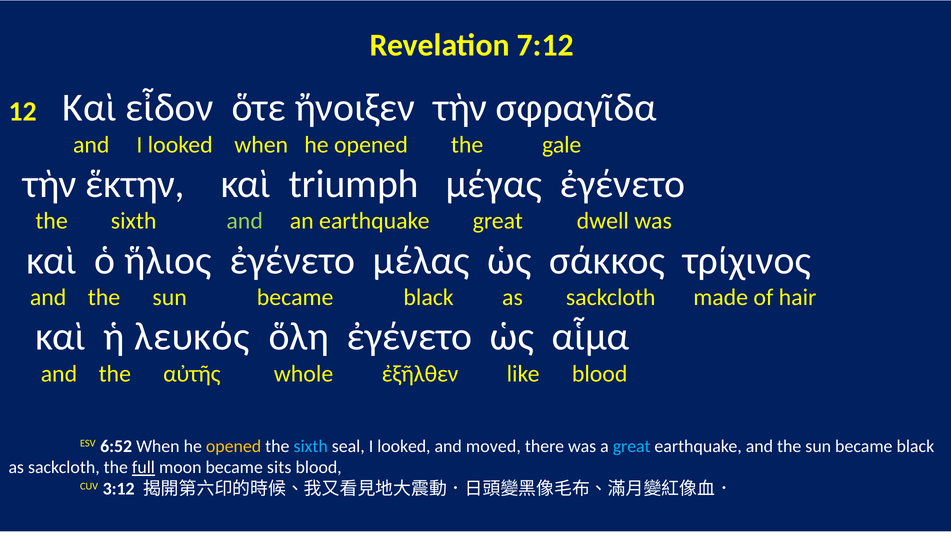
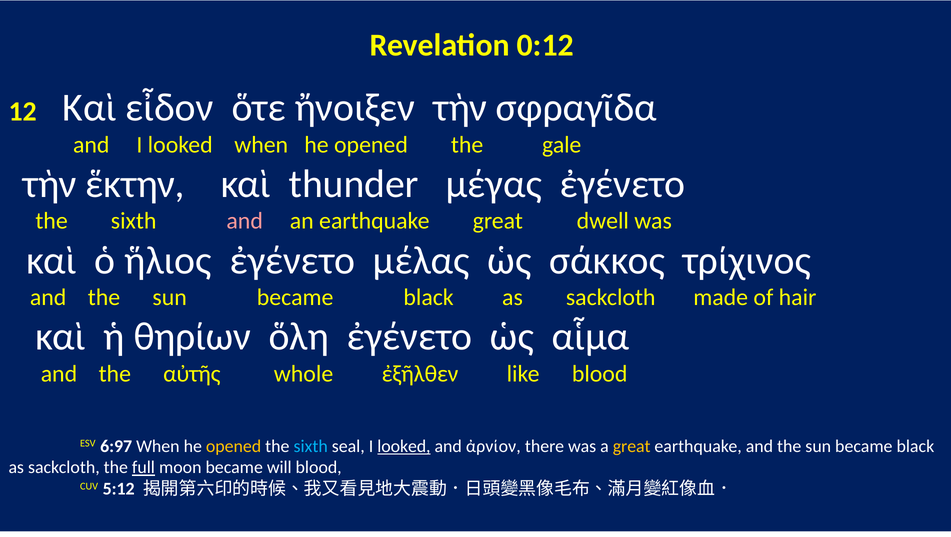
7:12: 7:12 -> 0:12 (545, 45)
triumph: triumph -> thunder (354, 184)
and colour: light green -> pink (245, 221)
λευκός: λευκός -> θηρίων (192, 336)
6:52: 6:52 -> 6:97 (116, 445)
looked underline: none -> present (404, 445)
moved: moved -> ἀρνίον (493, 445)
great colour: light blue -> yellow (632, 445)
sits: sits -> will (279, 467)
3:12: 3:12 -> 5:12 (119, 488)
